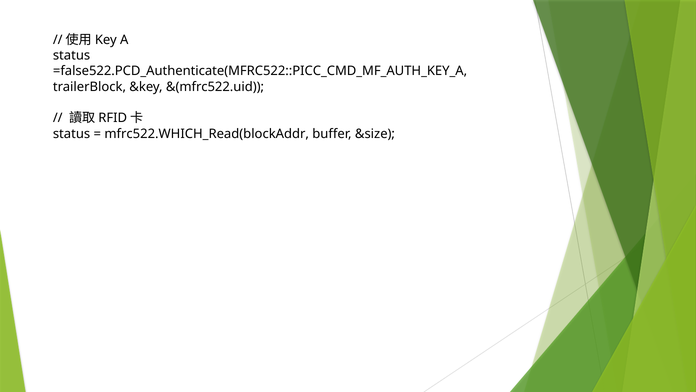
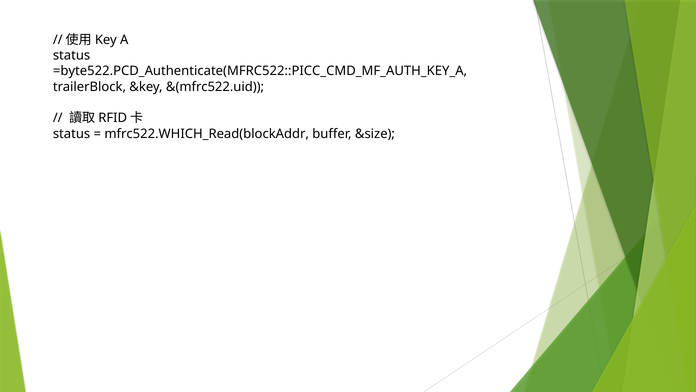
=false522.PCD_Authenticate(MFRC522::PICC_CMD_MF_AUTH_KEY_A: =false522.PCD_Authenticate(MFRC522::PICC_CMD_MF_AUTH_KEY_A -> =byte522.PCD_Authenticate(MFRC522::PICC_CMD_MF_AUTH_KEY_A (260, 71)
